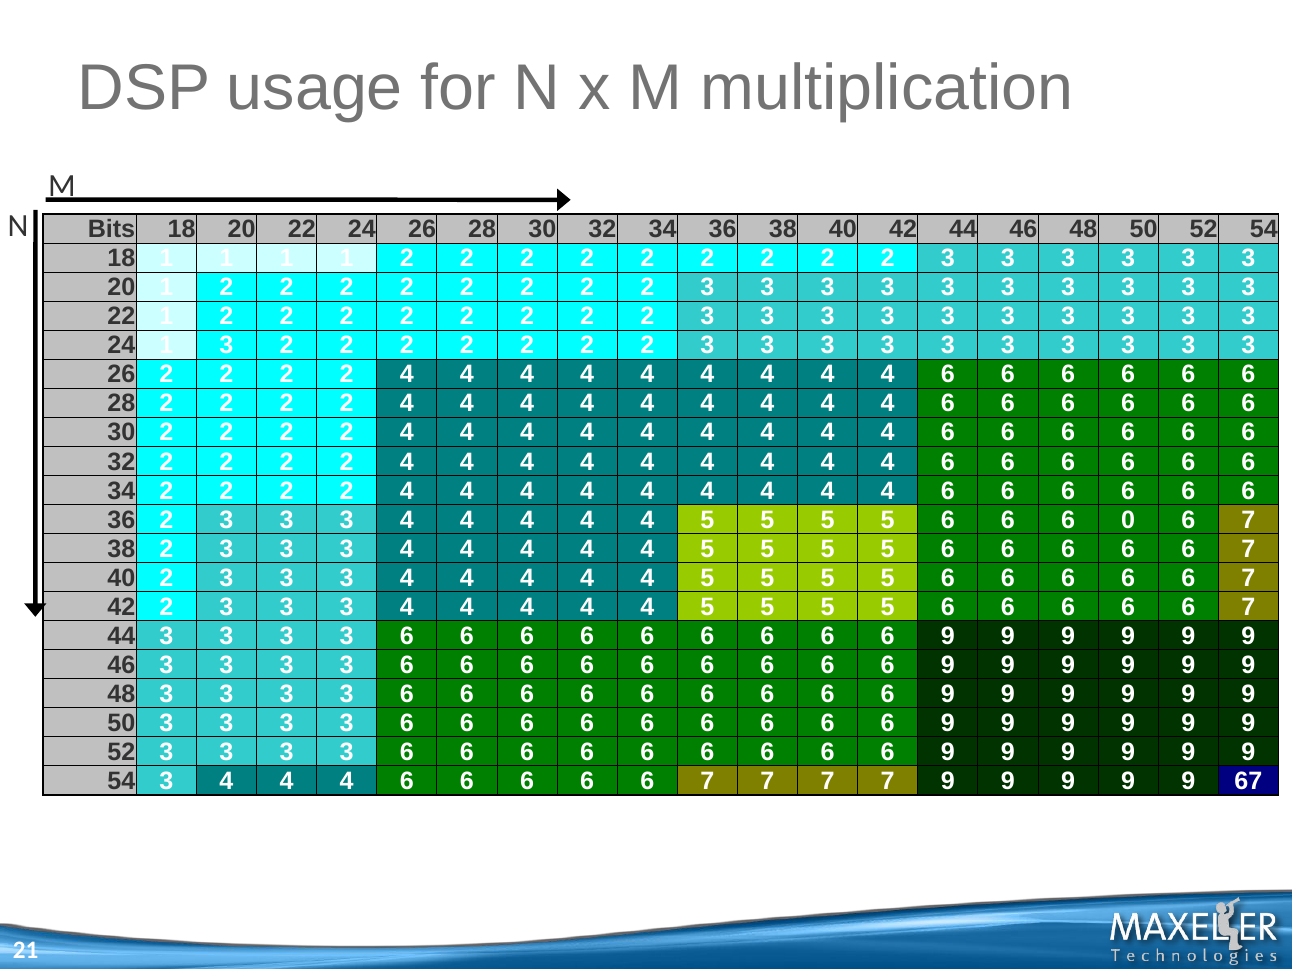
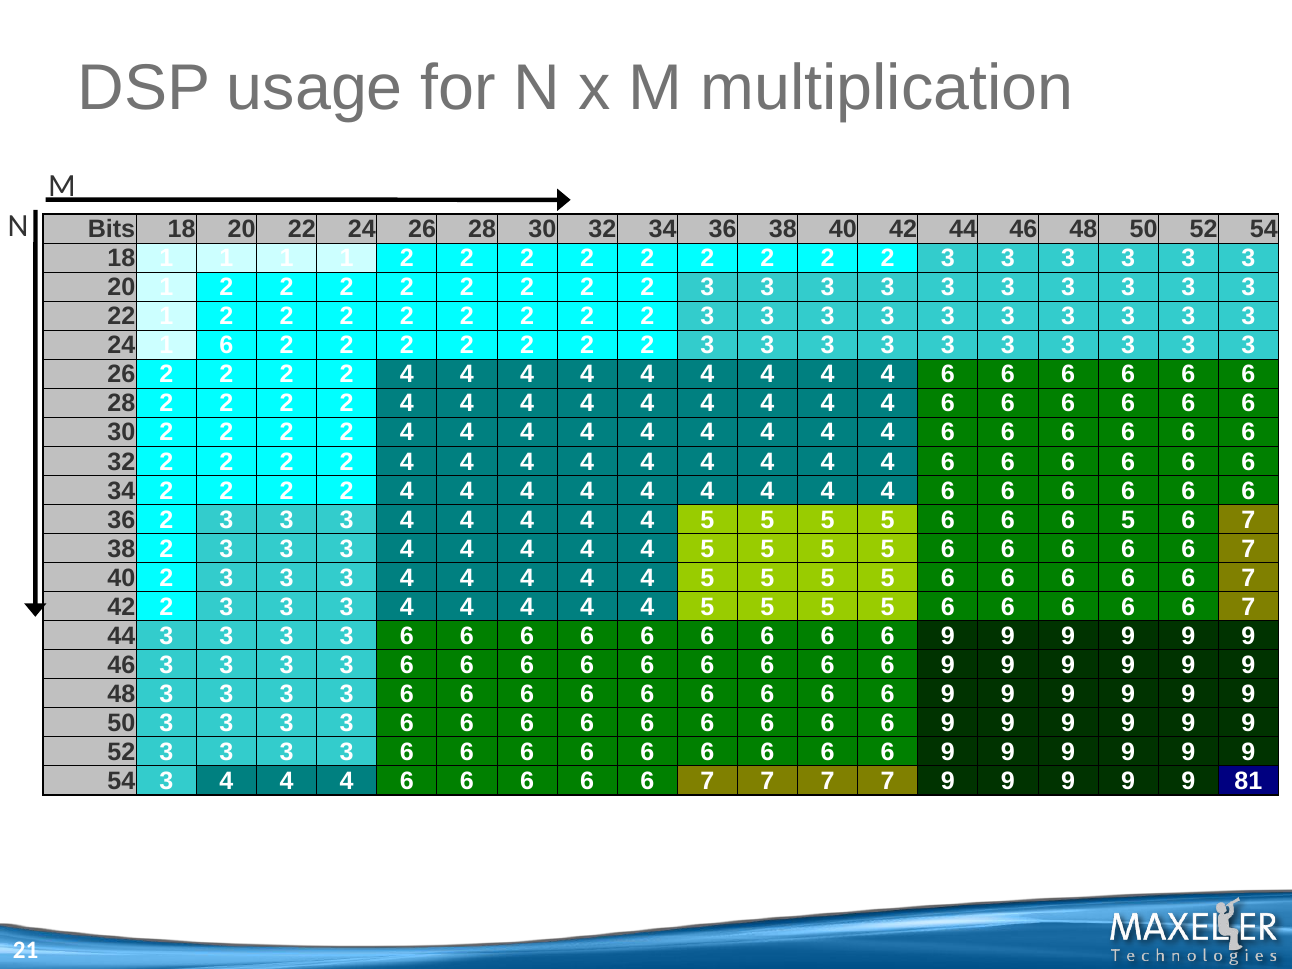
1 3: 3 -> 6 (226, 346)
6 0: 0 -> 5 (1128, 520)
67: 67 -> 81 (1248, 781)
